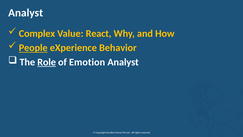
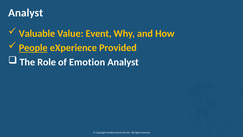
Complex: Complex -> Valuable (37, 34)
React: React -> Event (99, 34)
Behavior: Behavior -> Provided (118, 48)
Role underline: present -> none (47, 62)
